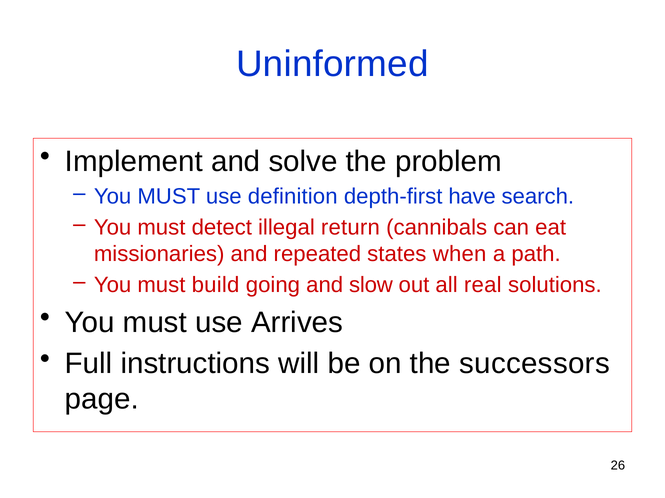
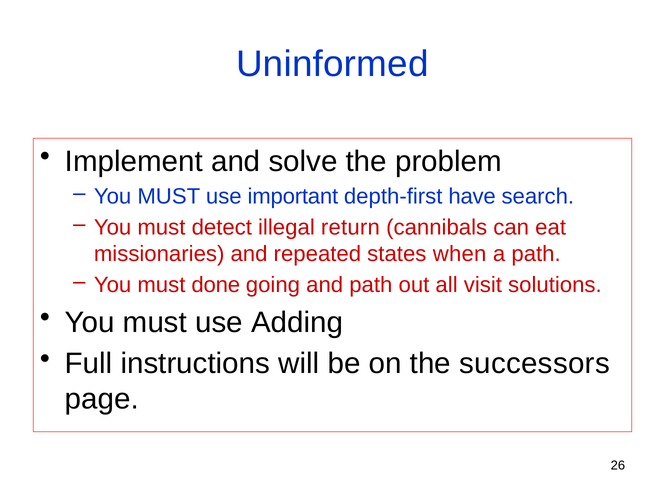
definition: definition -> important (293, 197)
build: build -> done (216, 285)
and slow: slow -> path (371, 285)
real: real -> visit (483, 285)
Arrives: Arrives -> Adding (297, 323)
